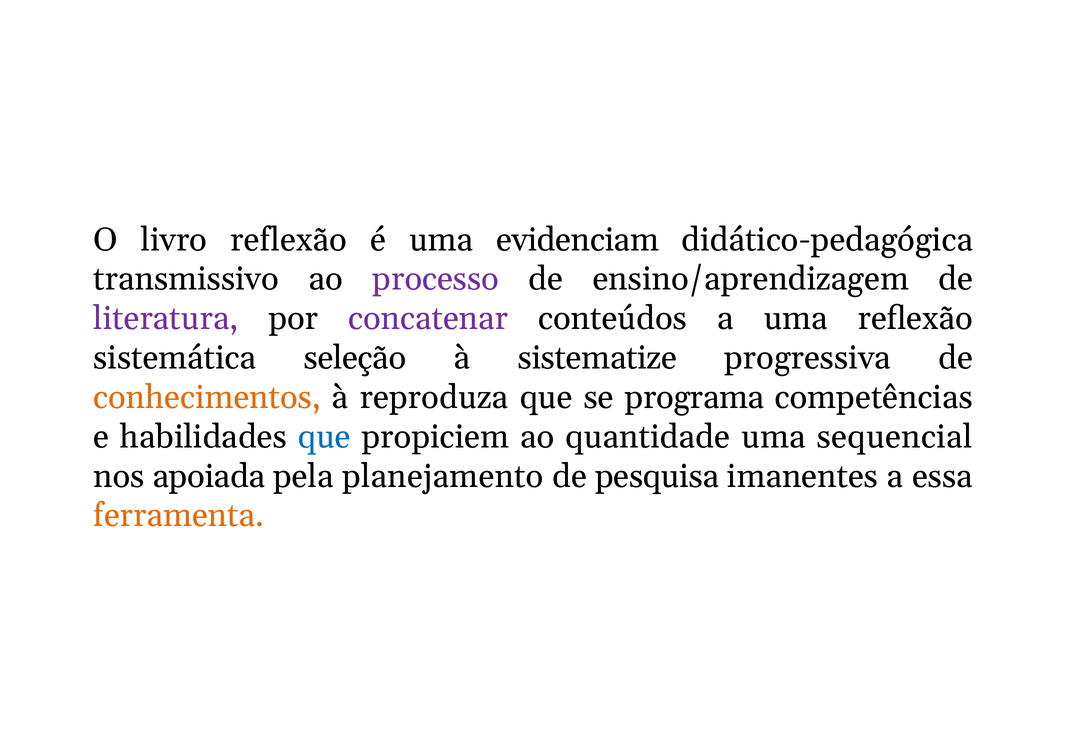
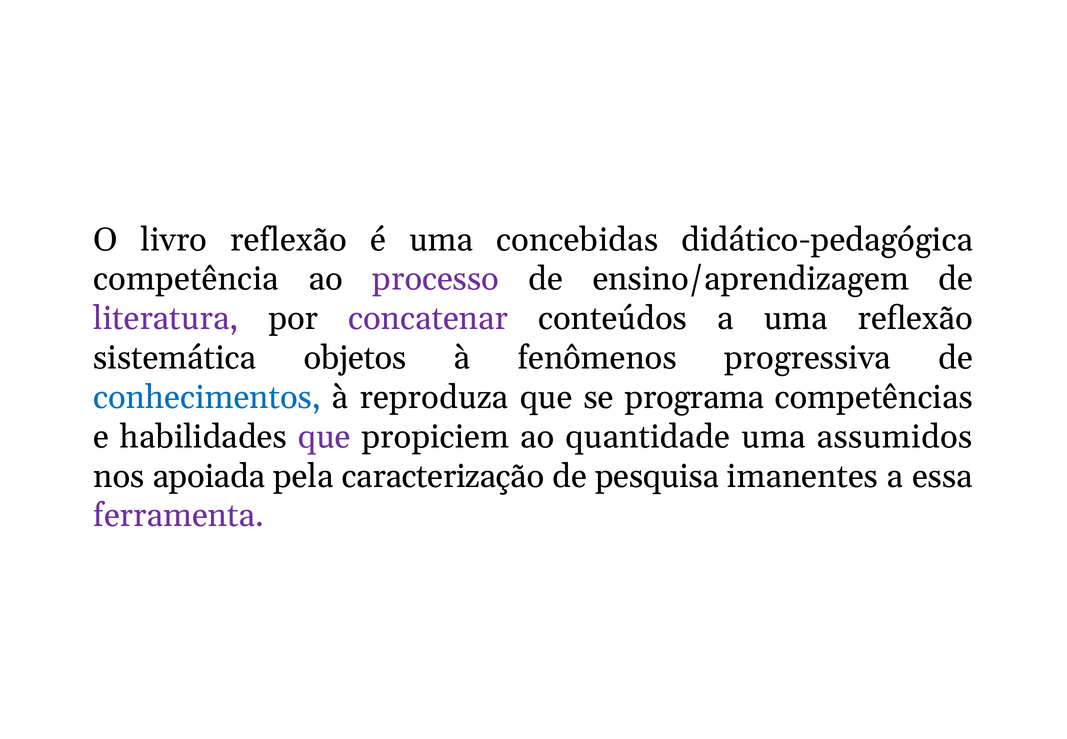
evidenciam: evidenciam -> concebidas (577, 240)
transmissivo: transmissivo -> competência (186, 279)
seleção: seleção -> objetos (355, 358)
sistematize: sistematize -> fenômenos (597, 358)
conhecimentos colour: orange -> blue (207, 397)
que colour: blue -> purple (324, 437)
sequencial: sequencial -> assumidos (895, 437)
planejamento: planejamento -> caracterização (443, 476)
ferramenta colour: orange -> purple (179, 515)
